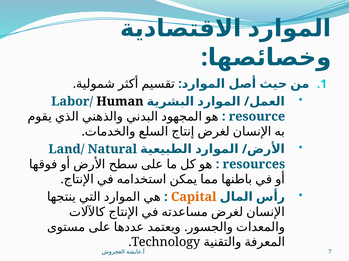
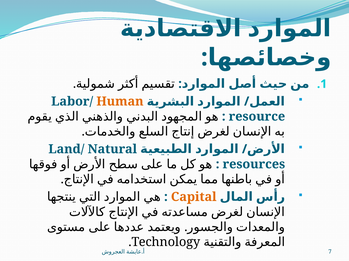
Human colour: black -> orange (120, 102)
